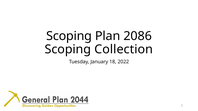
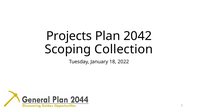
Scoping: Scoping -> Projects (69, 36)
2086: 2086 -> 2042 (138, 36)
